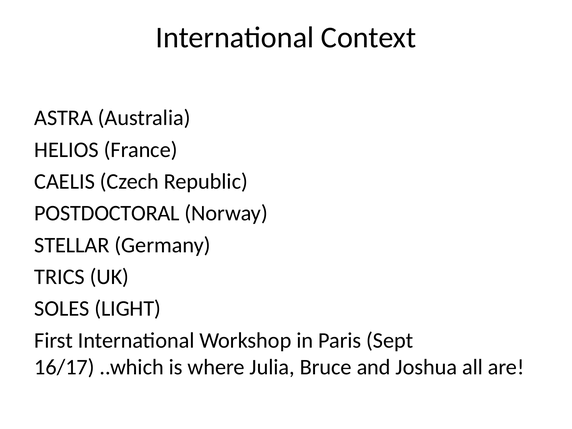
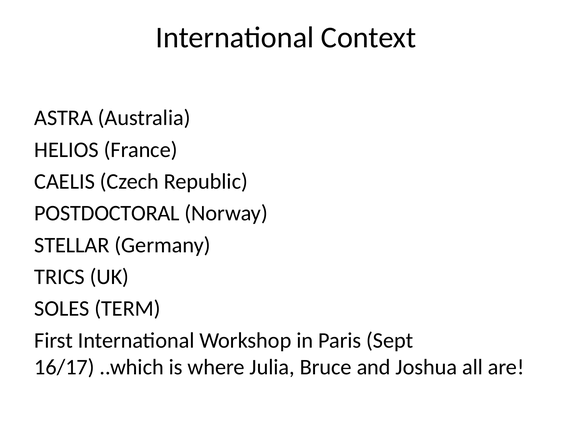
LIGHT: LIGHT -> TERM (128, 309)
